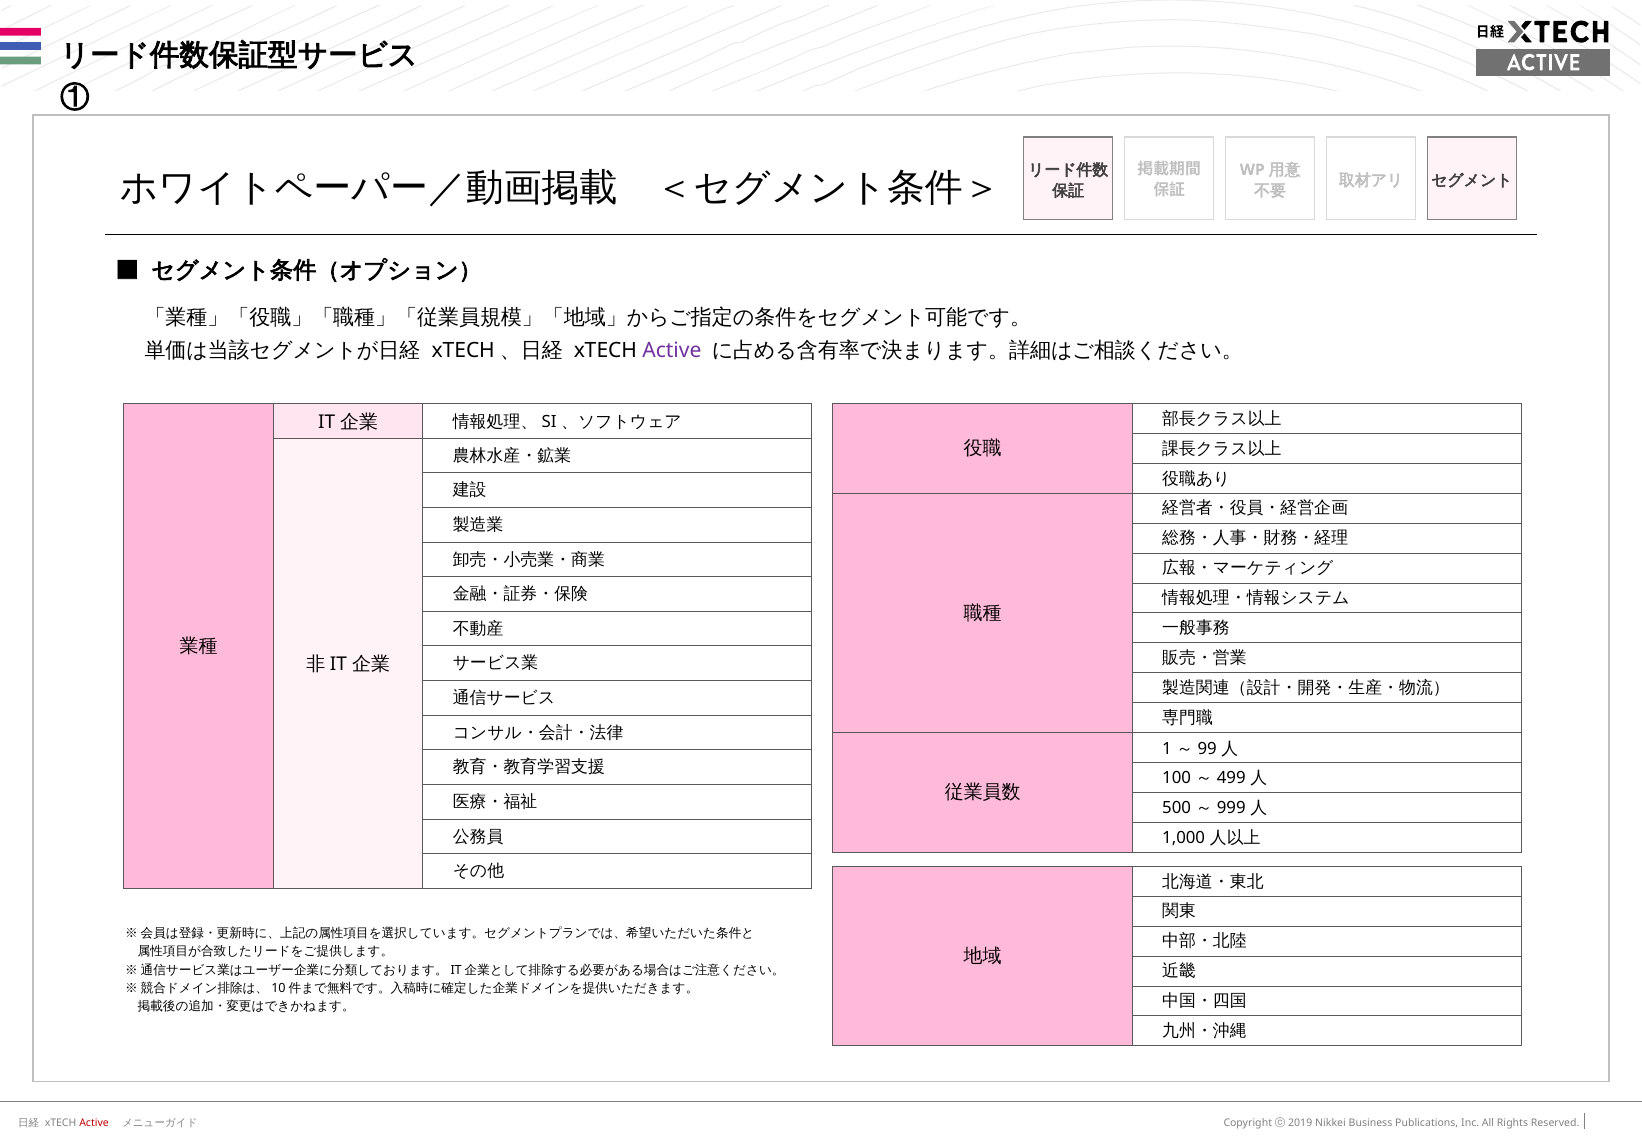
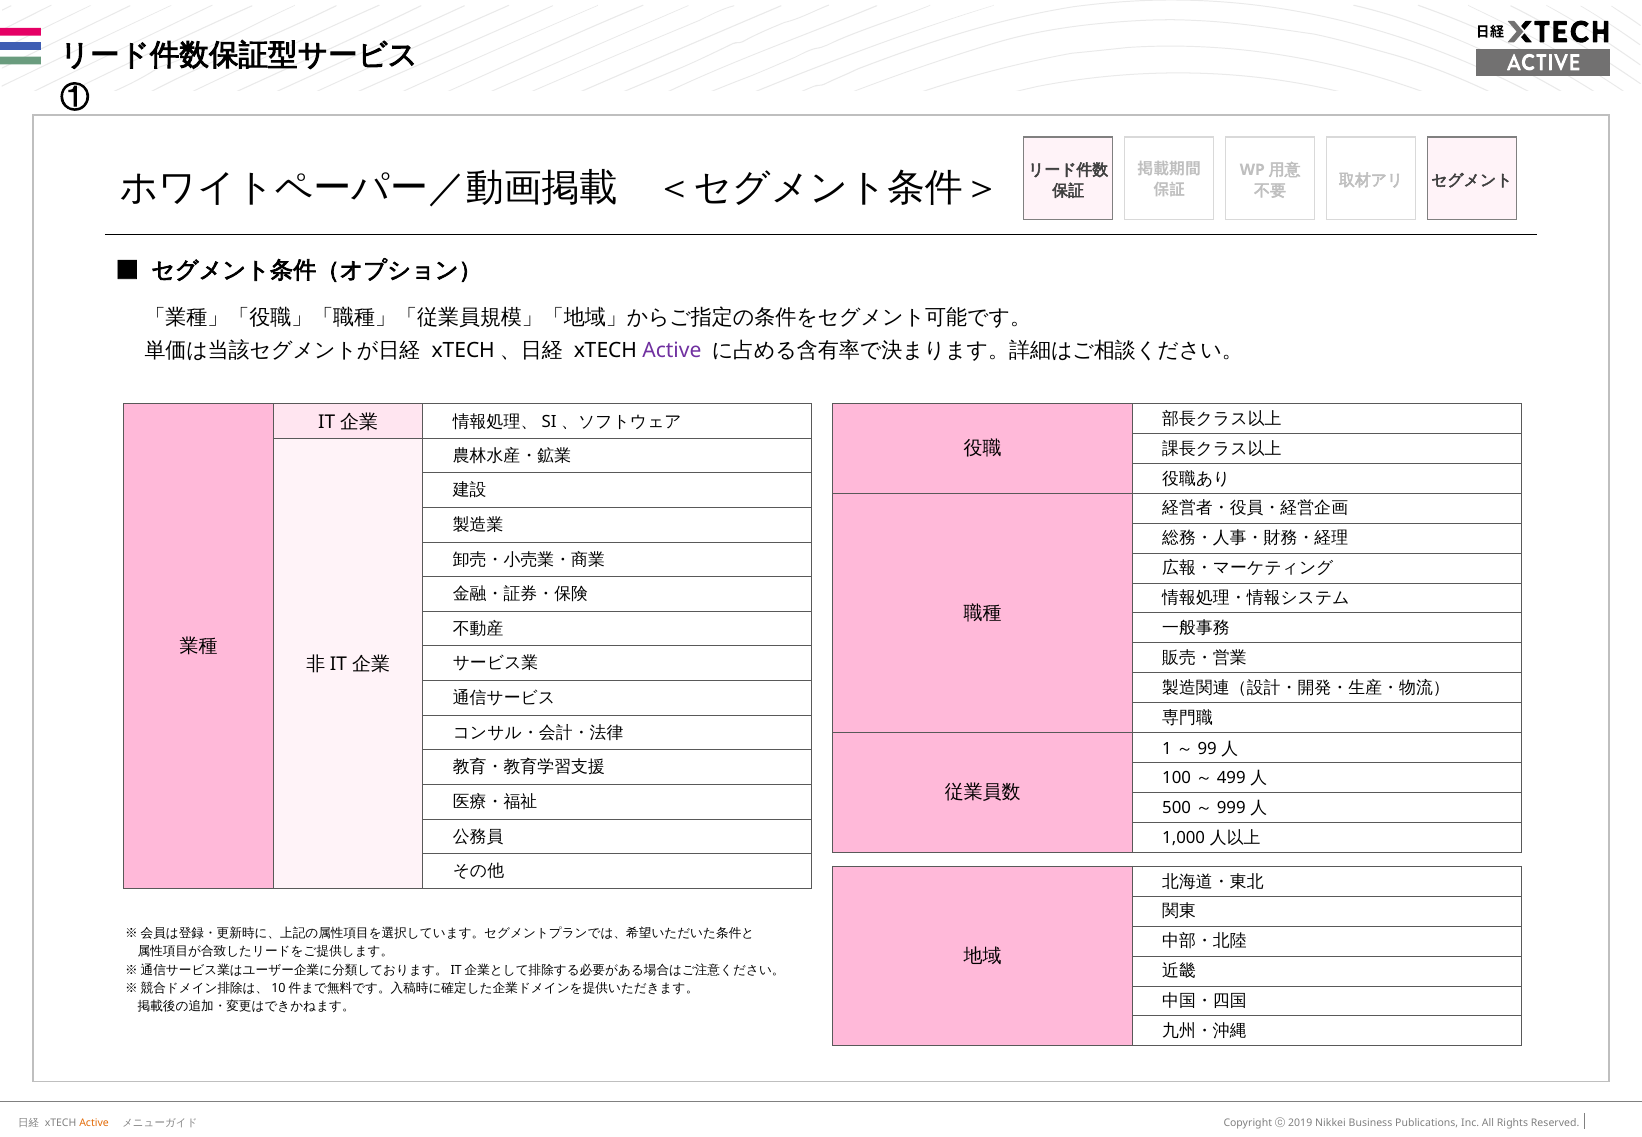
Active colour: red -> orange (94, 1123)
